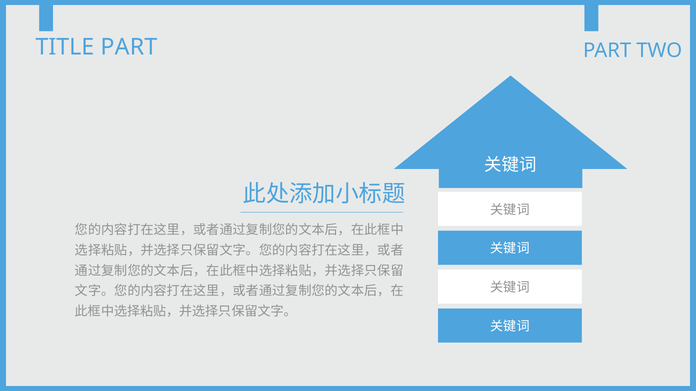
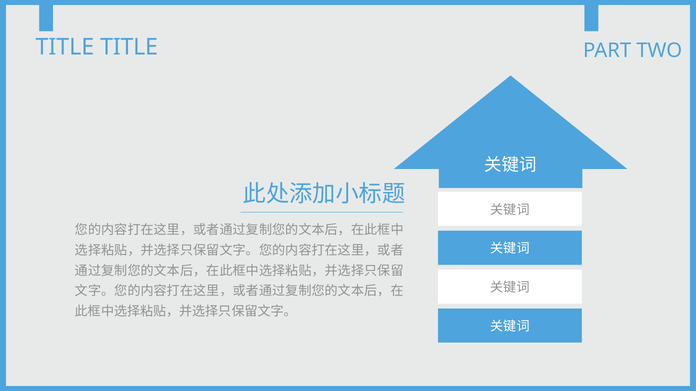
TITLE PART: PART -> TITLE (129, 47)
